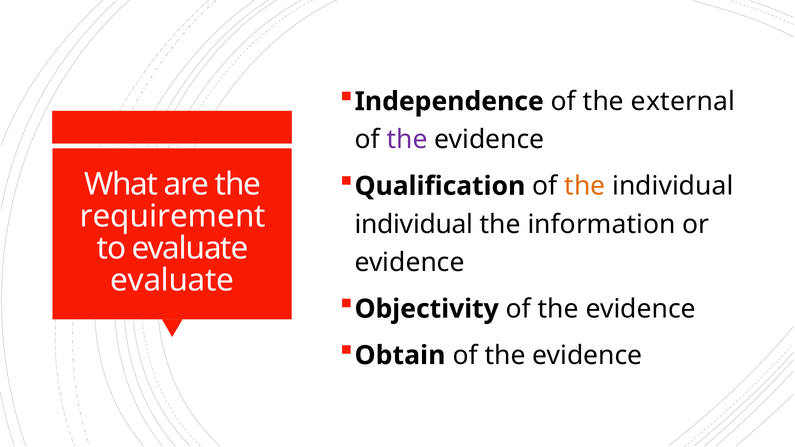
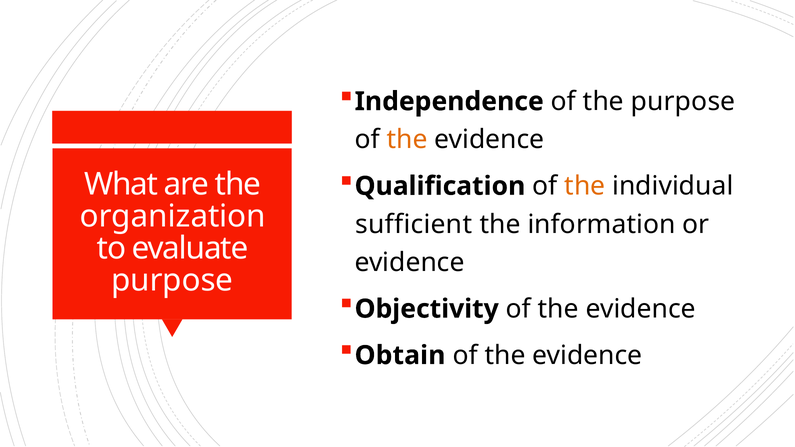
the external: external -> purpose (683, 102)
the colour: purple -> orange (407, 140)
requirement: requirement -> organization (173, 216)
individual: individual -> sufficient (414, 224)
evaluate: evaluate -> purpose (172, 281)
